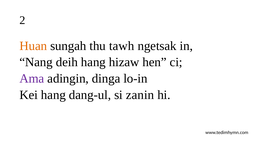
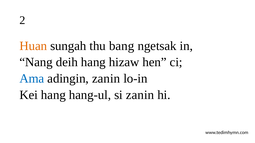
tawh: tawh -> bang (122, 46)
Ama colour: purple -> blue (32, 79)
adingin dinga: dinga -> zanin (106, 79)
dang-ul: dang-ul -> hang-ul (90, 95)
